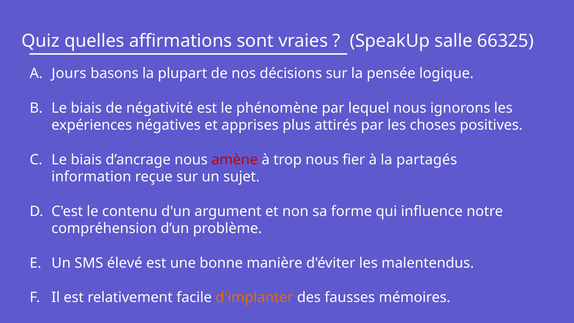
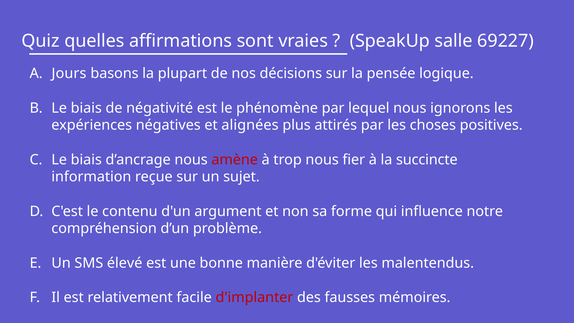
66325: 66325 -> 69227 (506, 41)
apprises: apprises -> alignées (250, 125)
partagés: partagés -> succincte (427, 160)
d'implanter colour: orange -> red (254, 297)
